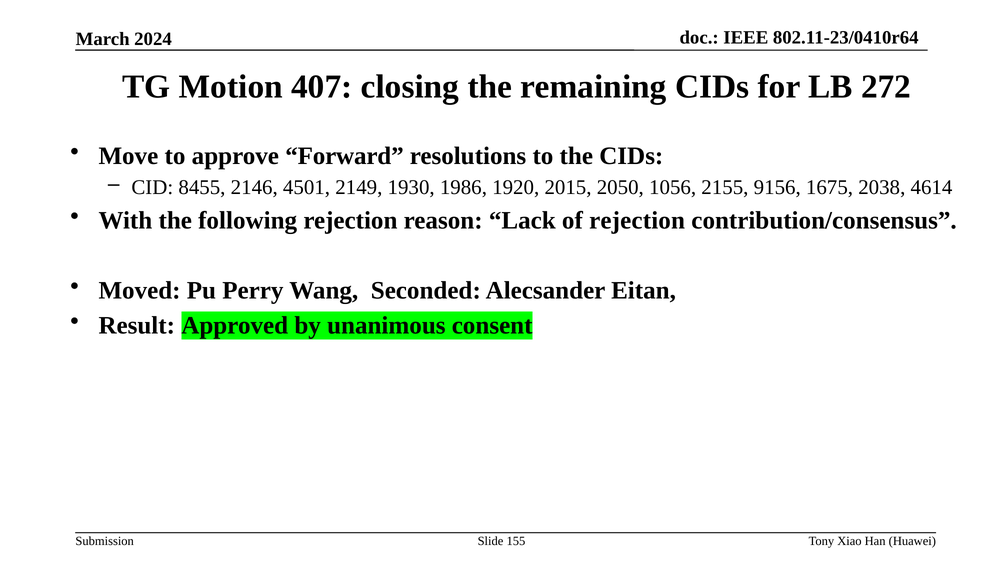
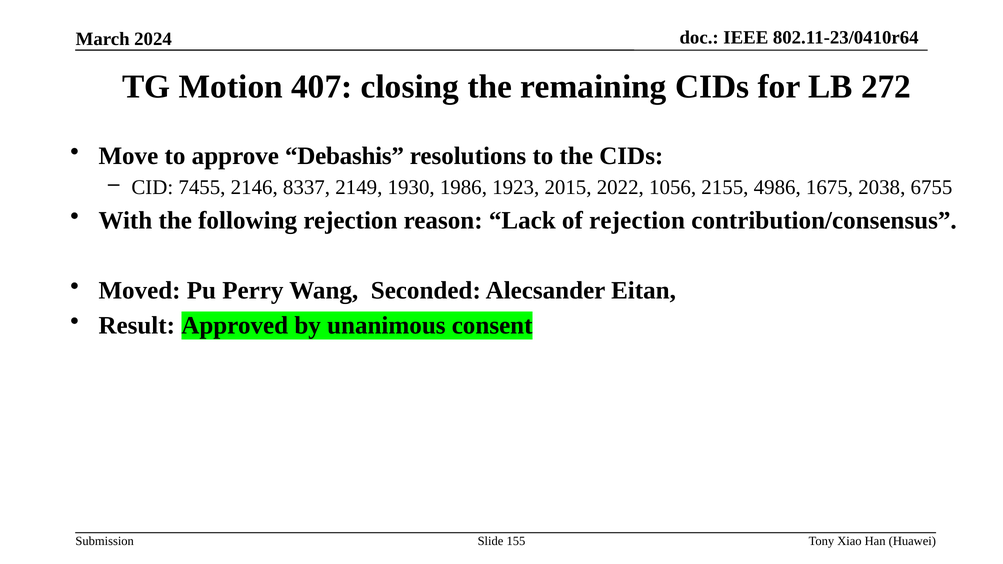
Forward: Forward -> Debashis (345, 156)
8455: 8455 -> 7455 (202, 187)
4501: 4501 -> 8337 (307, 187)
1920: 1920 -> 1923 (516, 187)
2050: 2050 -> 2022 (620, 187)
9156: 9156 -> 4986 (777, 187)
4614: 4614 -> 6755 (931, 187)
